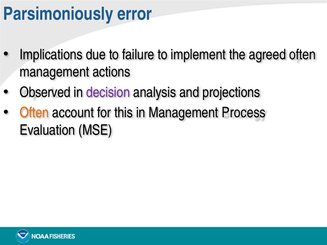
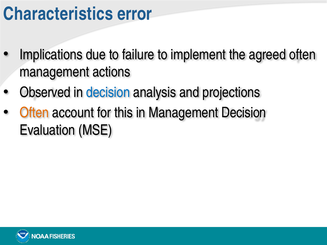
Parsimoniously: Parsimoniously -> Characteristics (58, 14)
decision colour: purple -> blue (108, 92)
Management Process: Process -> Decision (244, 113)
